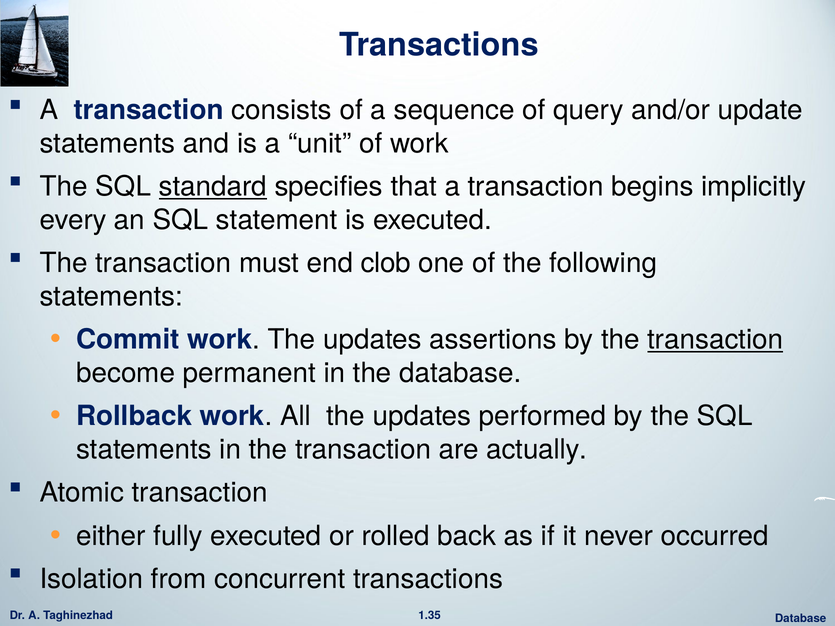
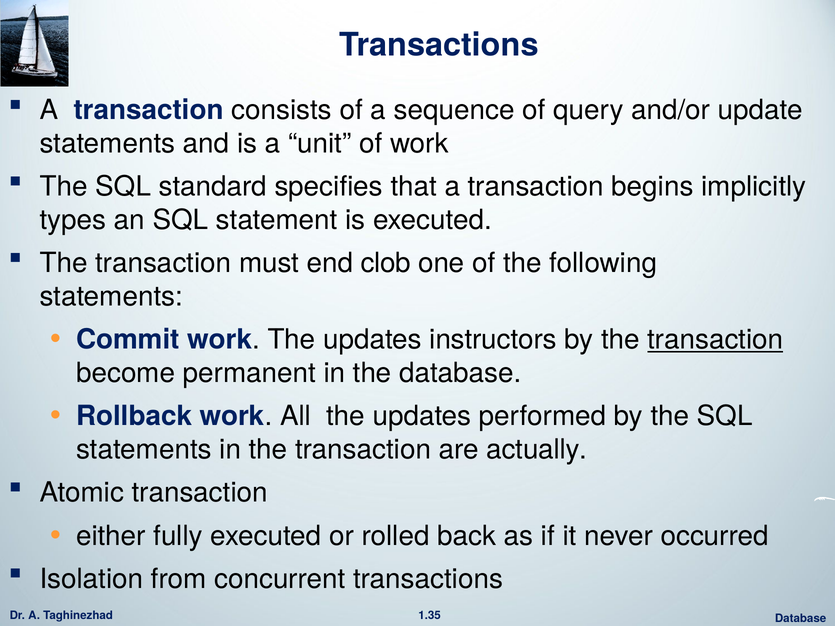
standard underline: present -> none (213, 187)
every: every -> types (73, 220)
assertions: assertions -> instructors (493, 340)
